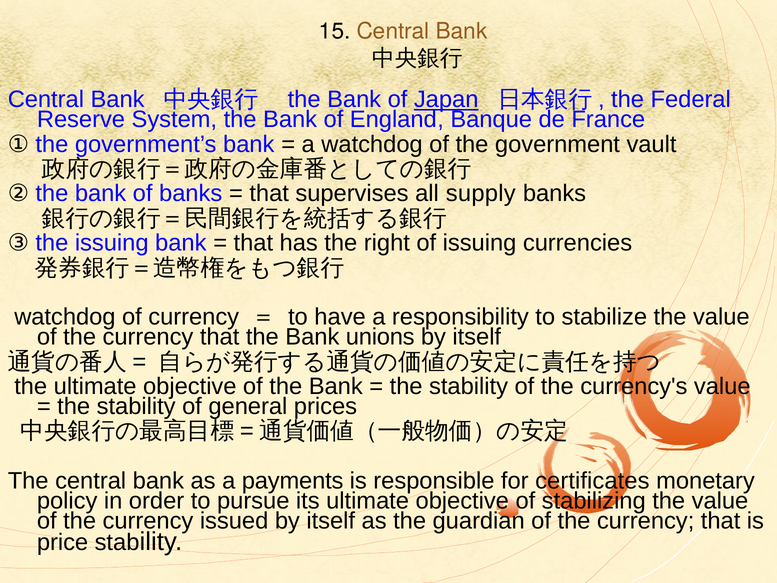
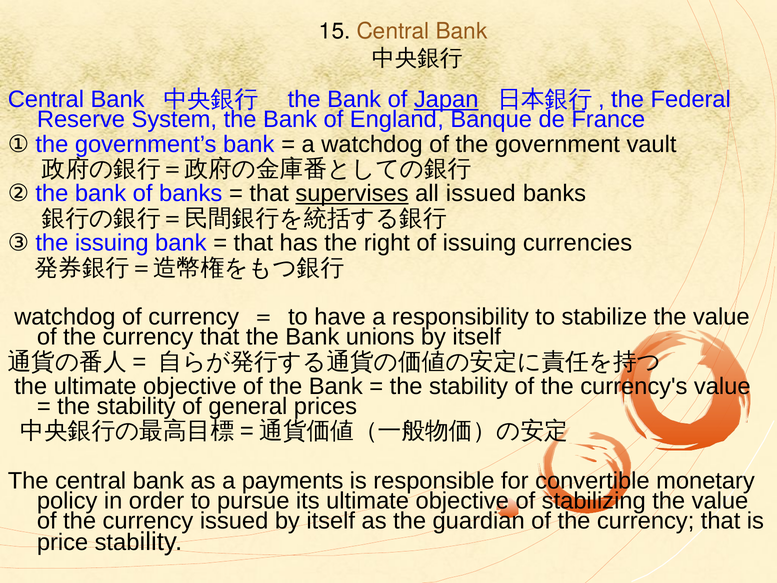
supervises underline: none -> present (352, 194)
all supply: supply -> issued (481, 194)
certificates: certificates -> convertible (592, 481)
